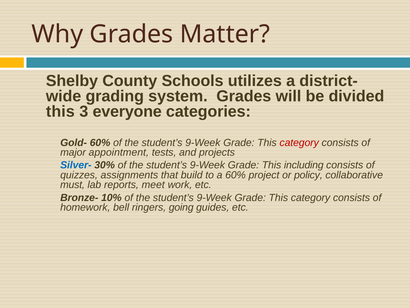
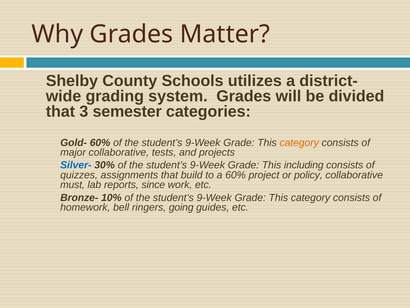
this: this -> that (60, 111)
everyone: everyone -> semester (127, 111)
category colour: red -> orange (299, 142)
major appointment: appointment -> collaborative (119, 152)
meet: meet -> since (153, 185)
